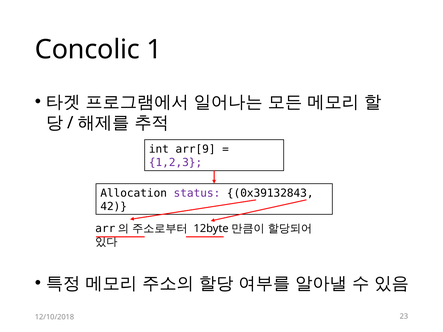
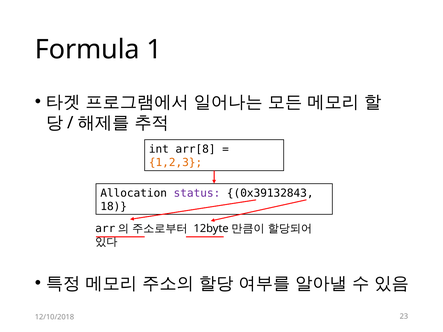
Concolic: Concolic -> Formula (87, 50)
arr[9: arr[9 -> arr[8 (196, 149)
1,2,3 colour: purple -> orange (176, 163)
42: 42 -> 18 (114, 207)
